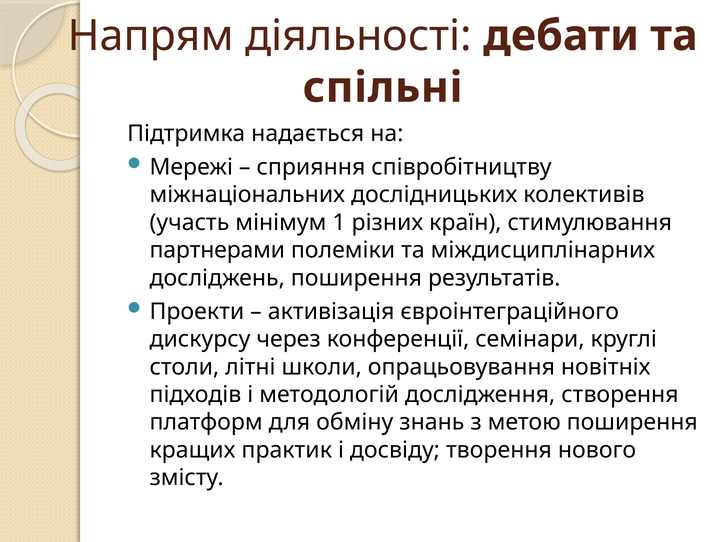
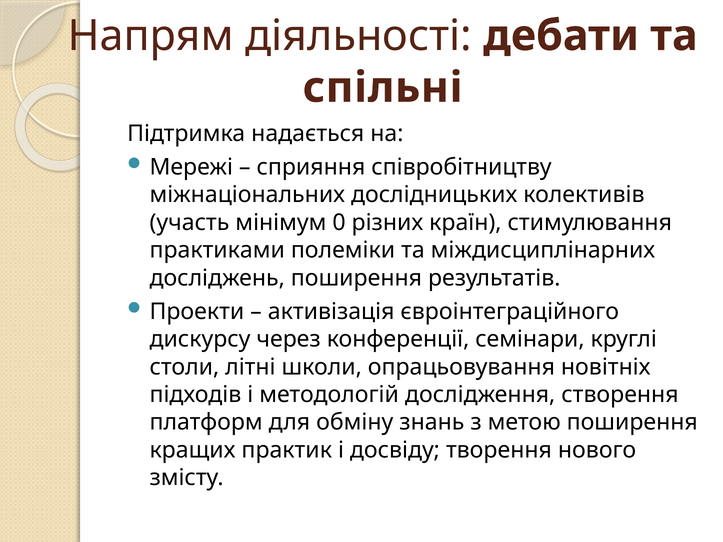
1: 1 -> 0 (339, 223)
партнерами: партнерами -> практиками (217, 250)
